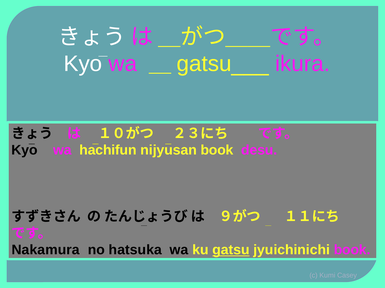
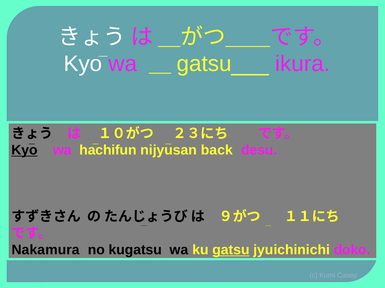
Kyo underline: none -> present (24, 150)
nijyusan book: book -> back (217, 150)
hatsuka: hatsuka -> kugatsu (135, 251)
jyuichinichi book: book -> doko (352, 251)
